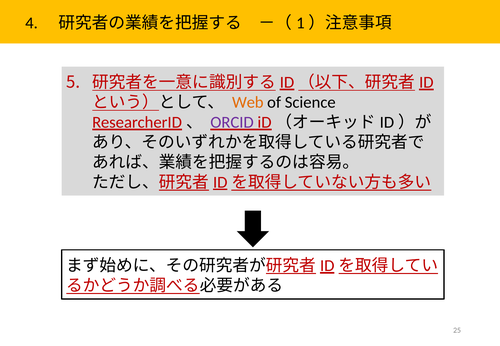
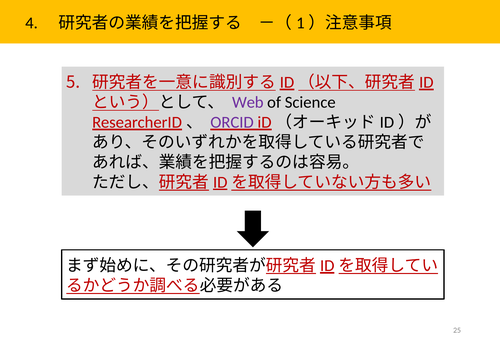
Web colour: orange -> purple (248, 102)
